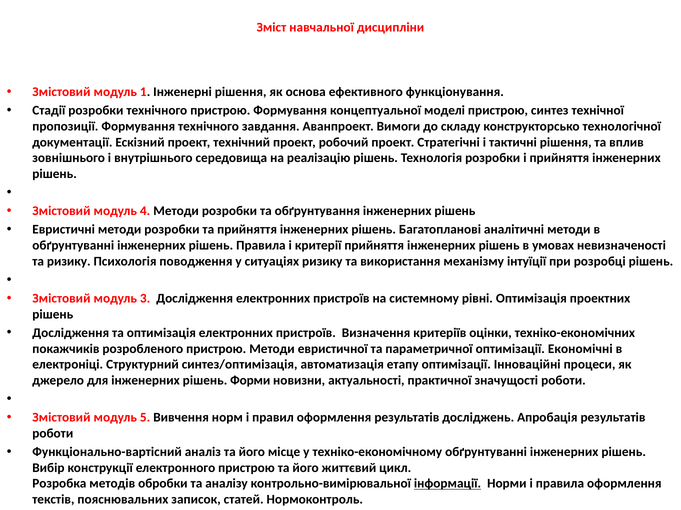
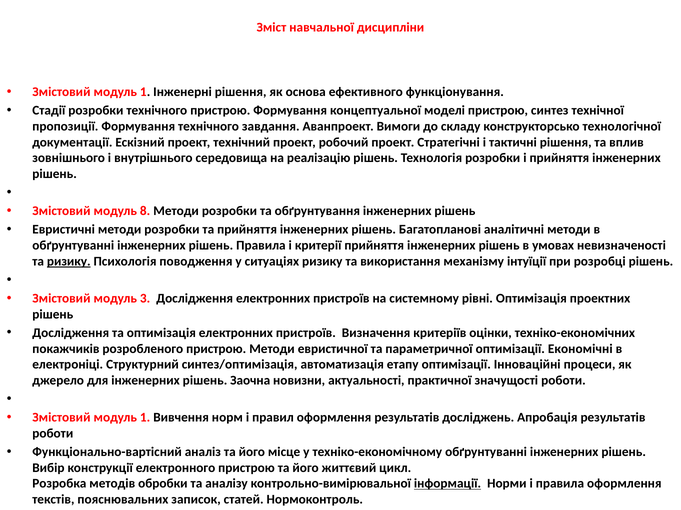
4: 4 -> 8 (145, 211)
ризику underline: none -> present (69, 262)
Форми: Форми -> Заочна (250, 381)
5: 5 -> 1 (145, 418)
